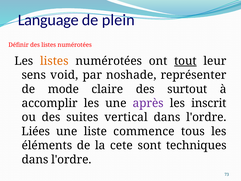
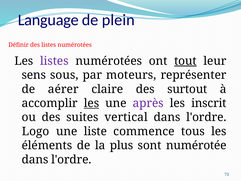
listes colour: orange -> purple (54, 61)
void: void -> sous (64, 75)
noshade: noshade -> moteurs (131, 75)
mode: mode -> aérer (63, 89)
les underline: none -> present (91, 103)
Liées: Liées -> Logo (36, 131)
cete: cete -> plus (122, 145)
techniques: techniques -> numérotée (196, 145)
